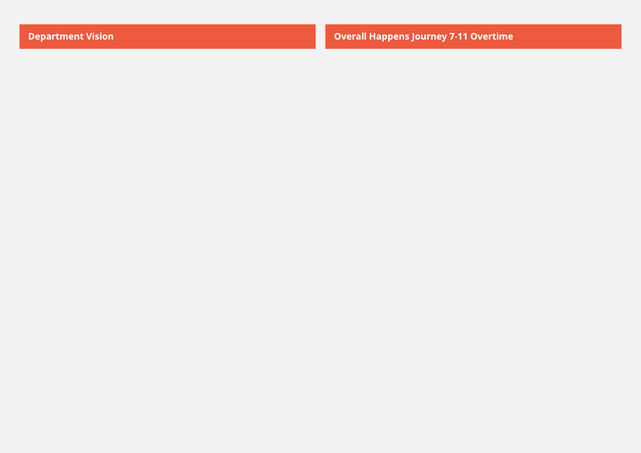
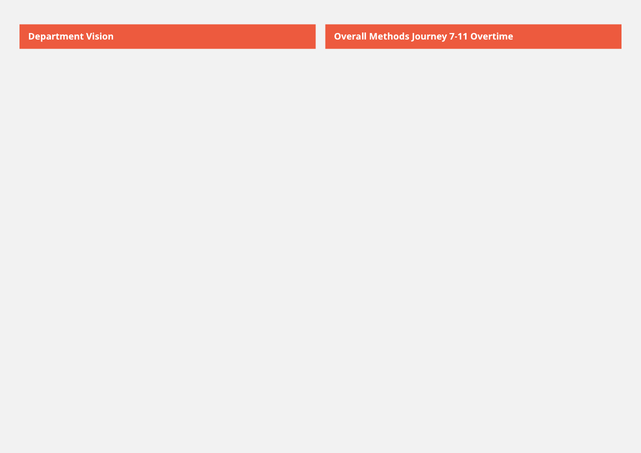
Happens: Happens -> Methods (389, 37)
